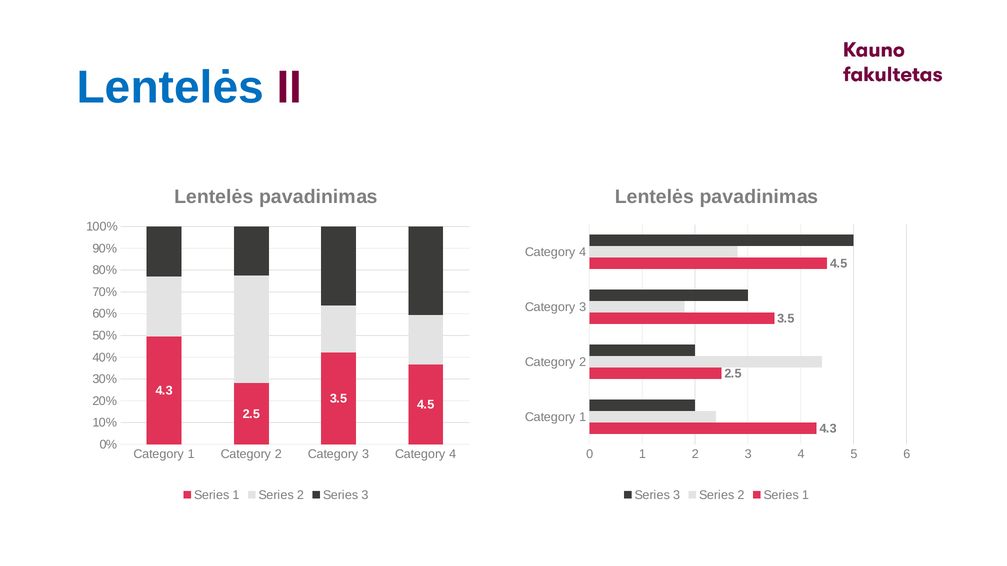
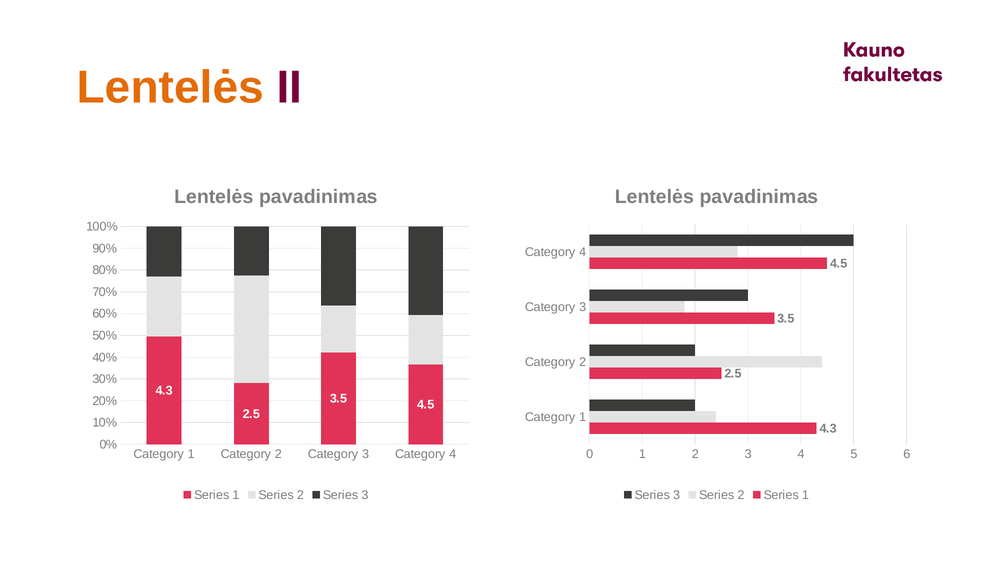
Lentelės colour: blue -> orange (170, 88)
